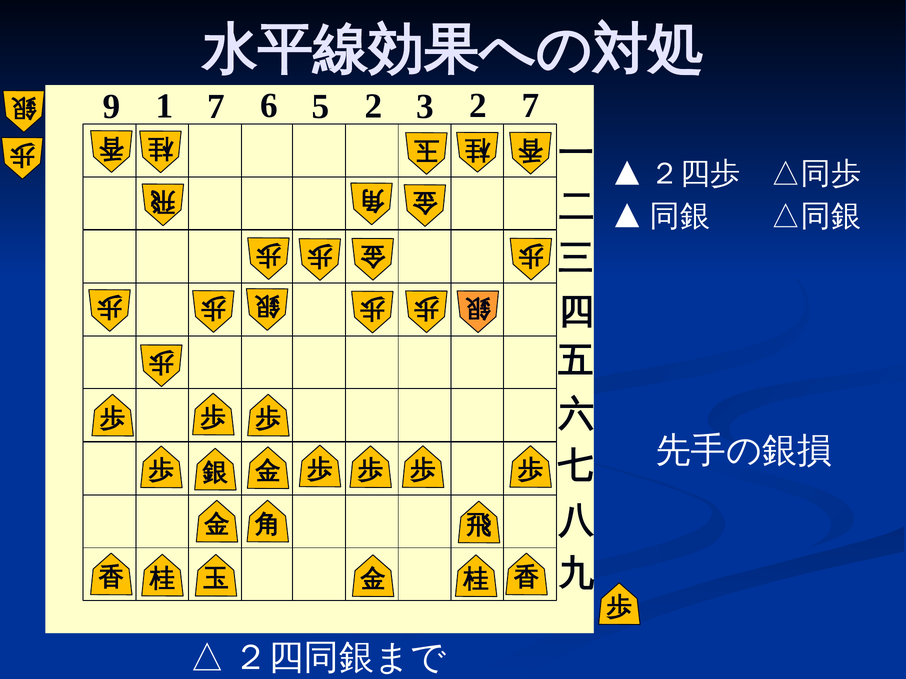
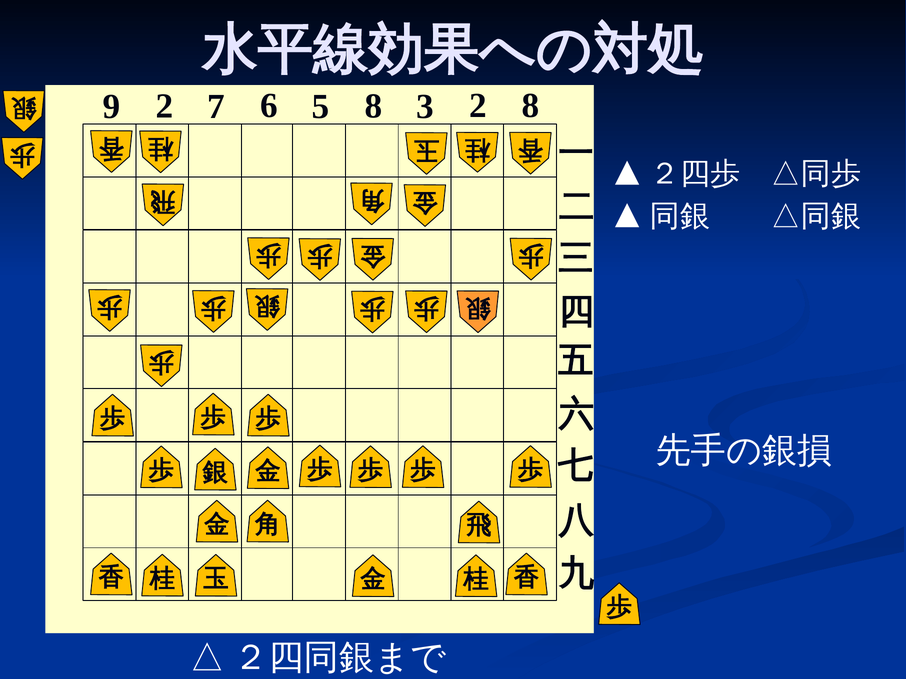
9 1: 1 -> 2 (164, 106)
5 2: 2 -> 8 (373, 106)
2 7: 7 -> 8 (530, 106)
